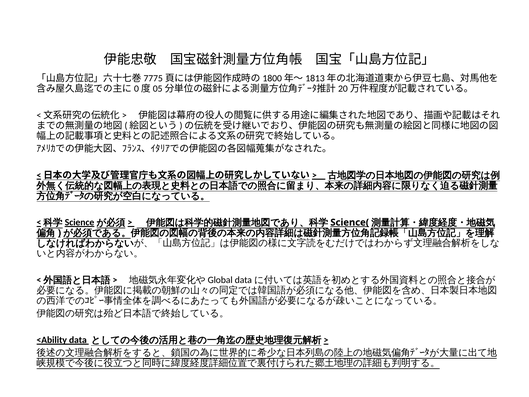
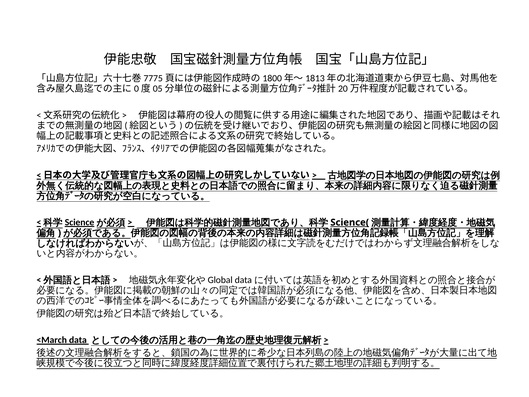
<Ability: <Ability -> <March (52, 340)
